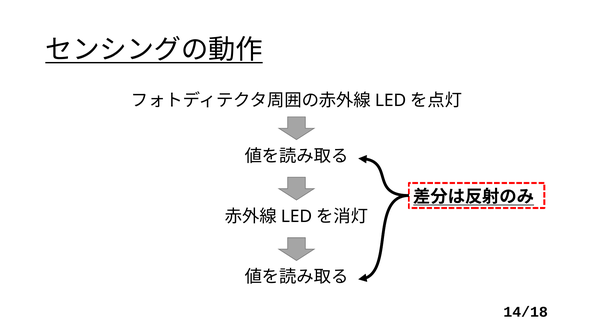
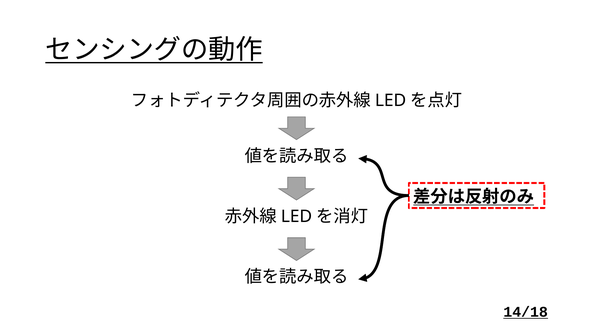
14/18 underline: none -> present (526, 313)
